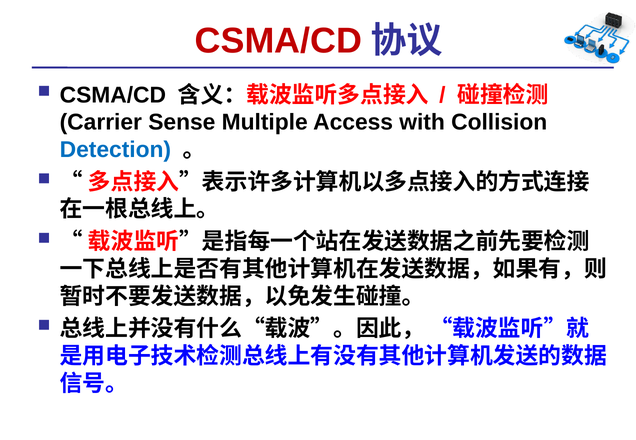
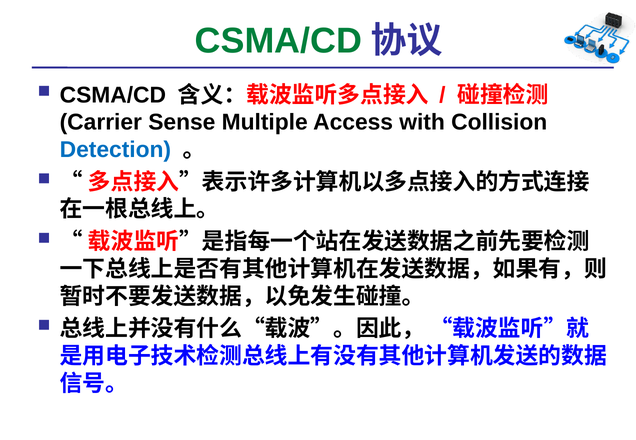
CSMA/CD colour: red -> green (278, 41)
